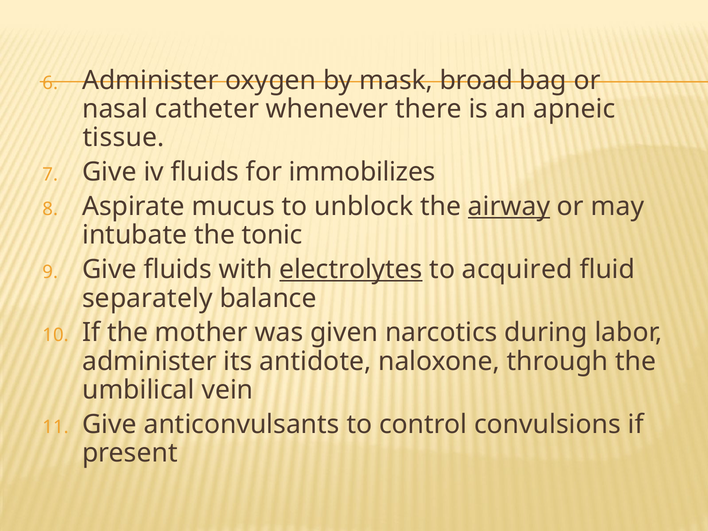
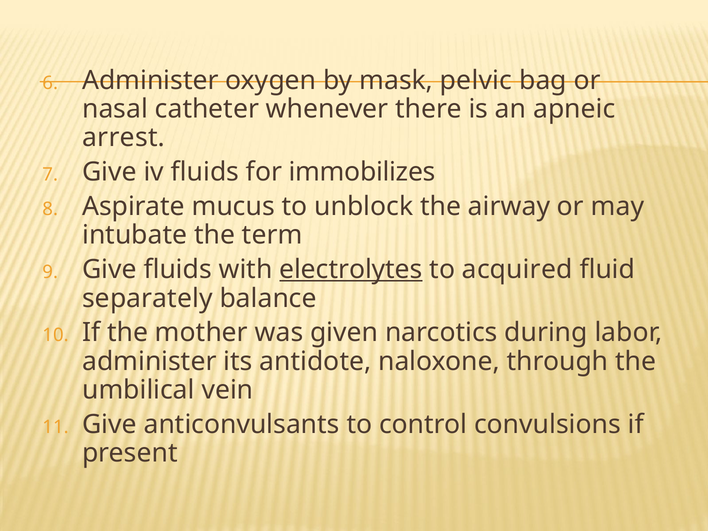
broad: broad -> pelvic (476, 80)
tissue: tissue -> arrest (124, 138)
airway underline: present -> none (509, 206)
tonic: tonic -> term (272, 235)
